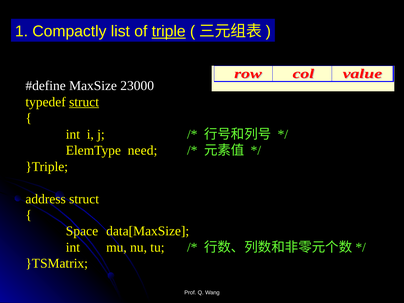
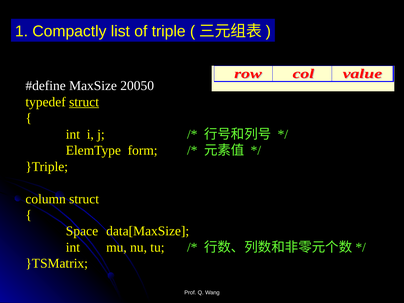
triple underline: present -> none (169, 31)
23000: 23000 -> 20050 (137, 86)
need: need -> form (143, 150)
address: address -> column (46, 199)
